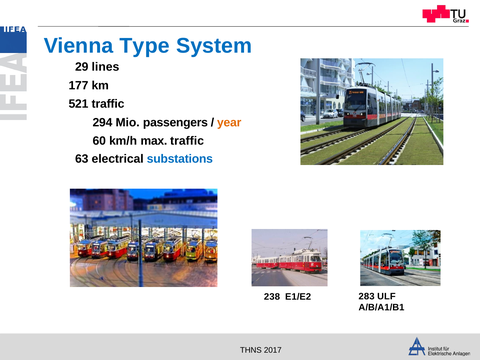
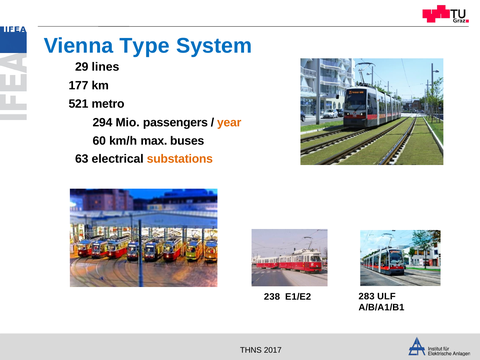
521 traffic: traffic -> metro (108, 104)
max traffic: traffic -> buses (187, 141)
substations colour: blue -> orange (180, 159)
